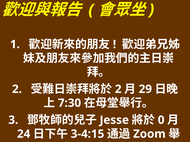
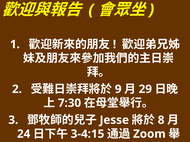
2: 2 -> 9 (118, 89)
0: 0 -> 8 (161, 120)
